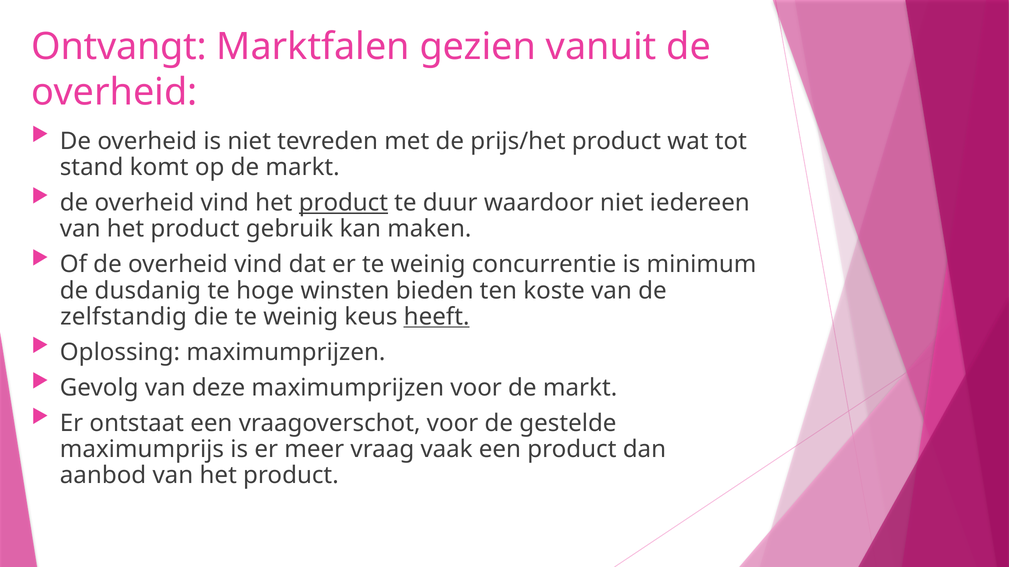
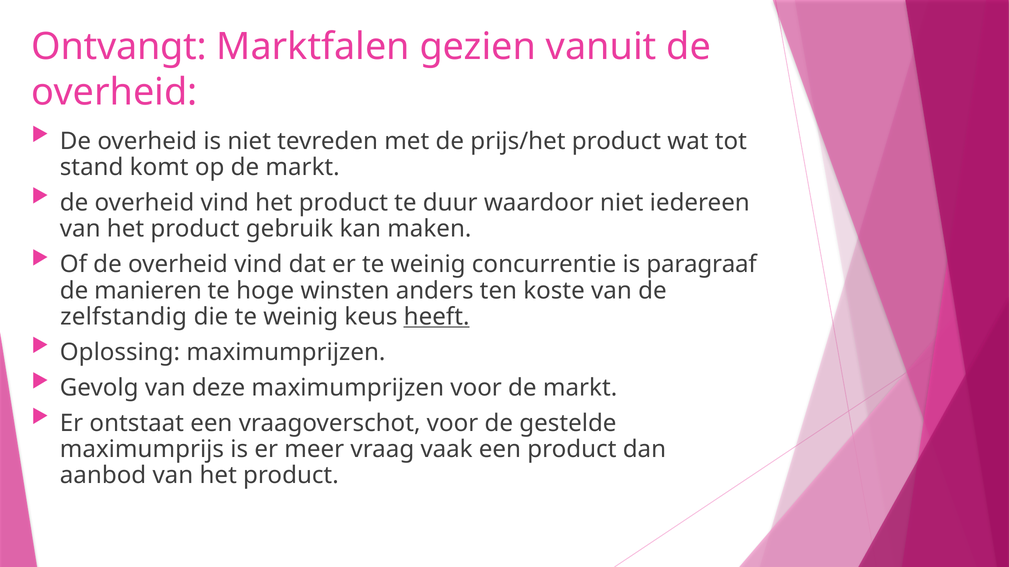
product underline: present -> none (343, 203)
minimum: minimum -> paragraaf (702, 265)
dusdanig: dusdanig -> manieren (148, 291)
bieden: bieden -> anders (435, 291)
